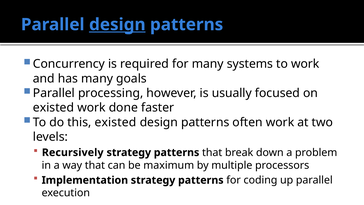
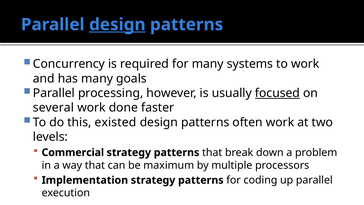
focused underline: none -> present (277, 93)
existed: existed -> several (53, 108)
Recursively: Recursively -> Commercial (73, 152)
